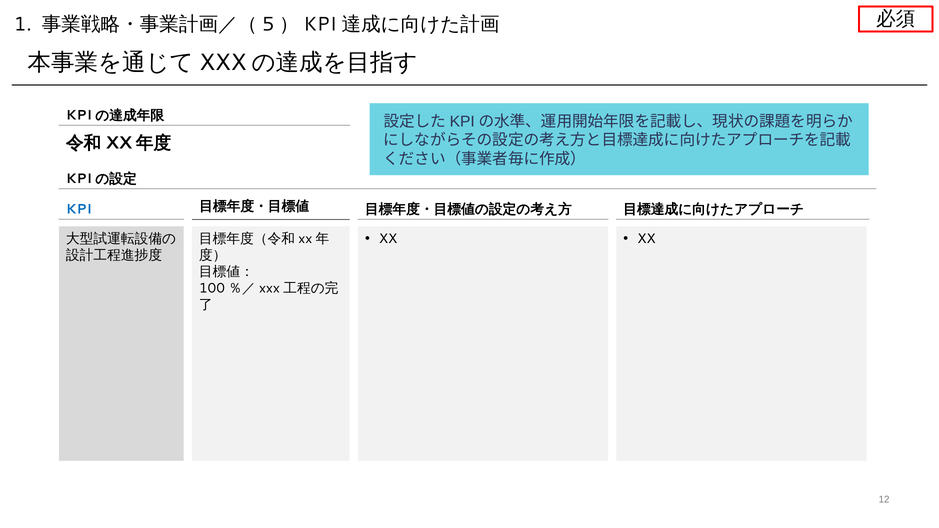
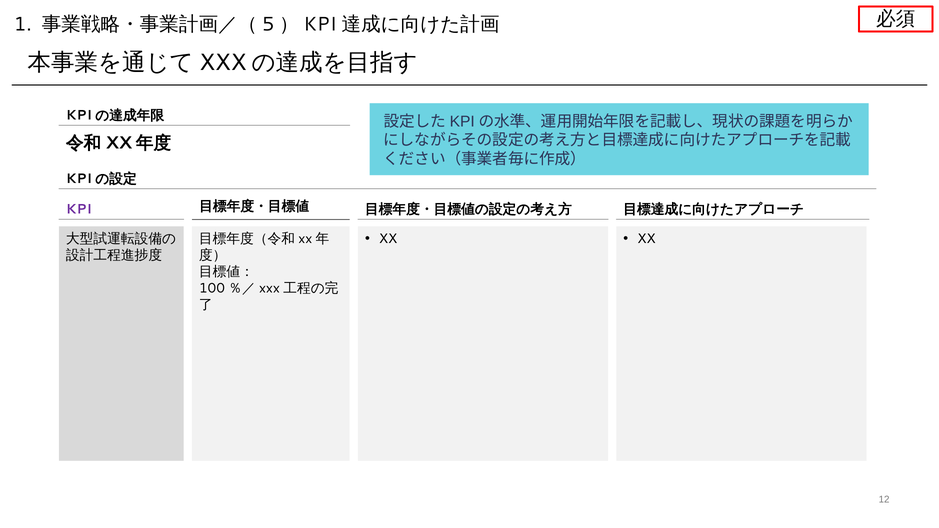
KPI colour: blue -> purple (79, 209)
